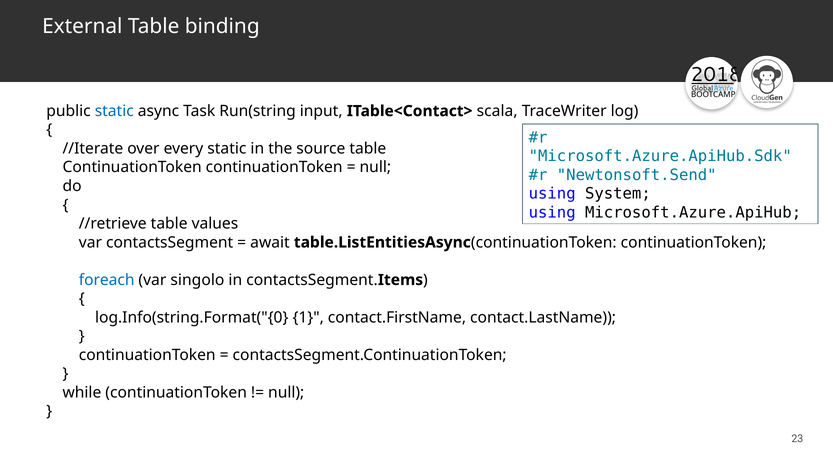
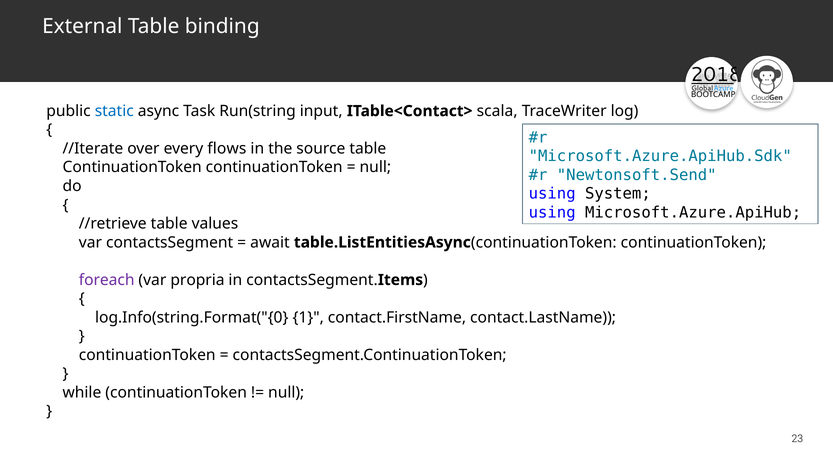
every static: static -> flows (227, 148)
foreach colour: blue -> purple (107, 280)
singolo: singolo -> propria (197, 280)
